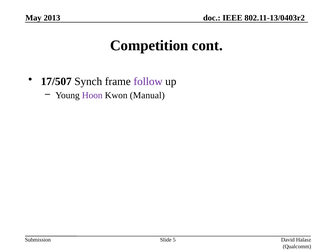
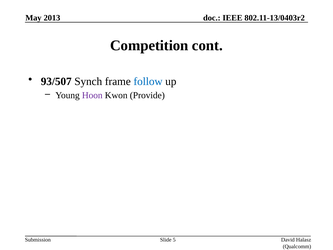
17/507: 17/507 -> 93/507 (56, 81)
follow colour: purple -> blue (148, 81)
Manual: Manual -> Provide (147, 95)
